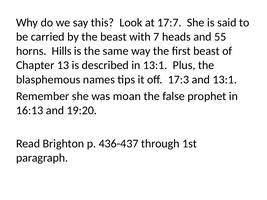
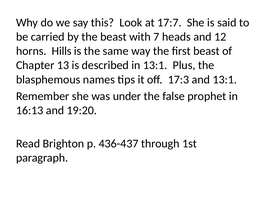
55: 55 -> 12 (220, 37)
moan: moan -> under (127, 96)
